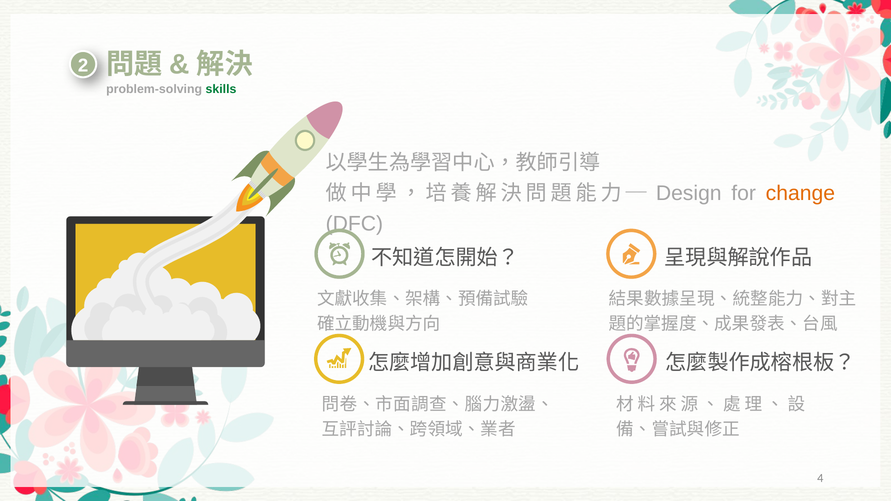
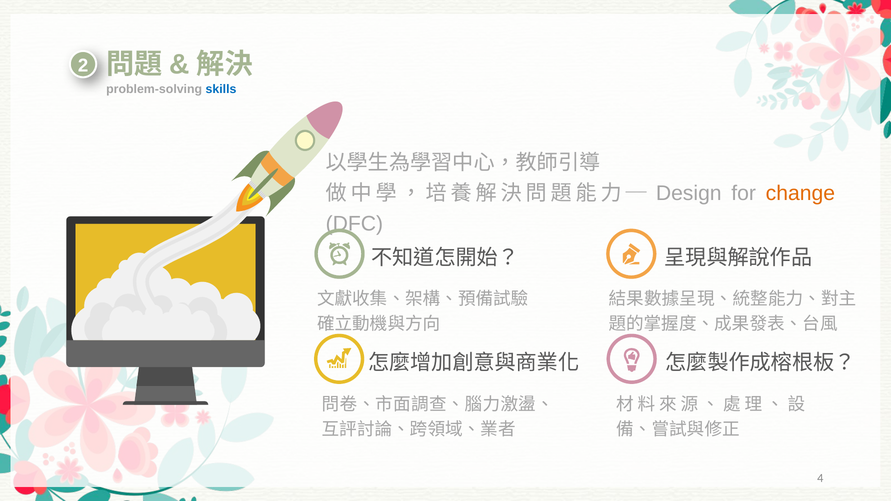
skills colour: green -> blue (221, 89)
